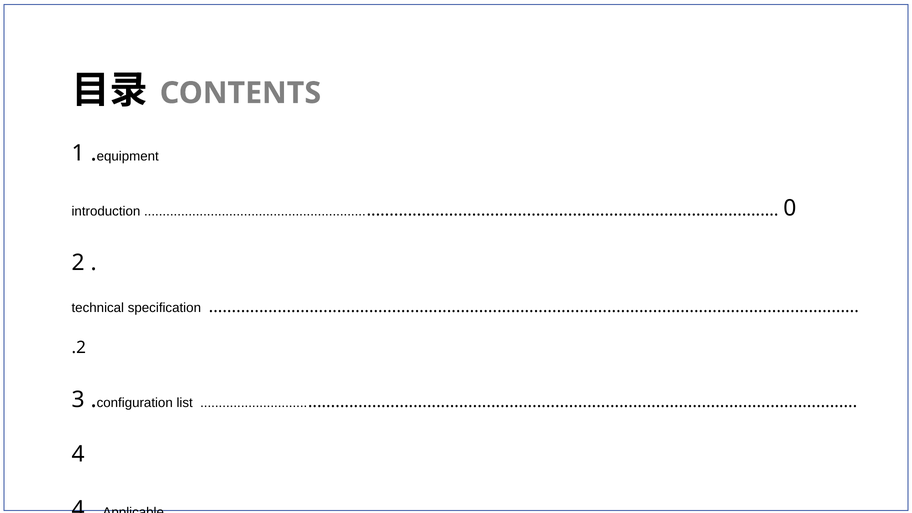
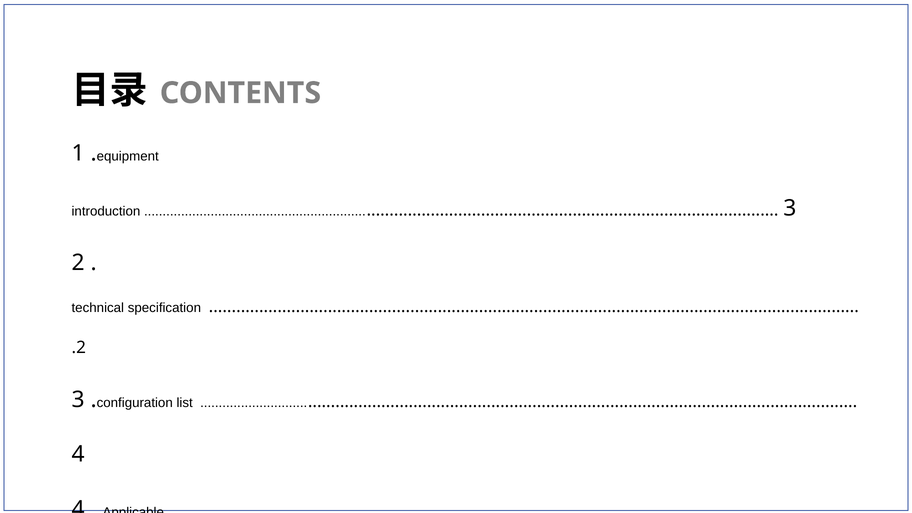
0: 0 -> 3 (790, 208)
